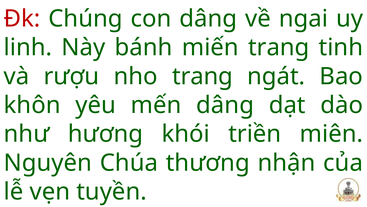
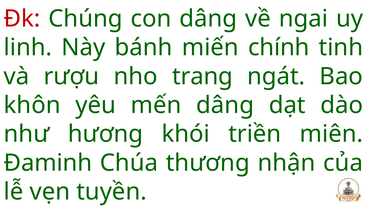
miến trang: trang -> chính (279, 47)
Nguyên: Nguyên -> Đaminh (48, 162)
